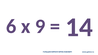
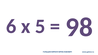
9: 9 -> 5 (40, 26)
14: 14 -> 98 (79, 27)
